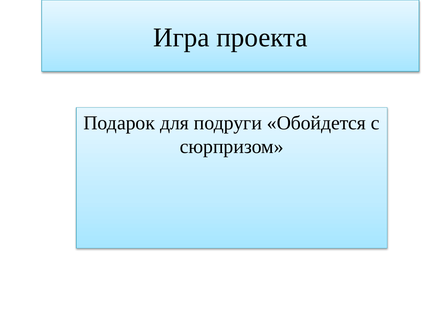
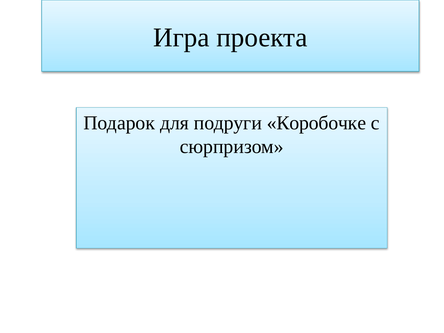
Обойдется: Обойдется -> Коробочке (316, 123)
